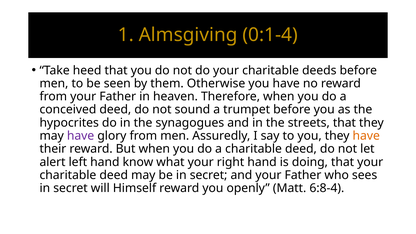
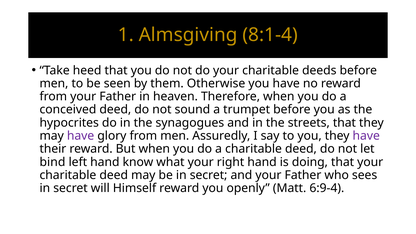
0:1-4: 0:1-4 -> 8:1-4 (270, 35)
have colour: orange -> purple (366, 136)
alert: alert -> bind (52, 162)
6:8-4: 6:8-4 -> 6:9-4 (327, 188)
